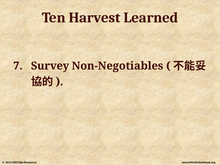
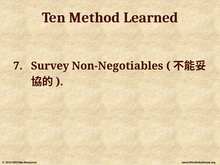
Harvest: Harvest -> Method (94, 18)
